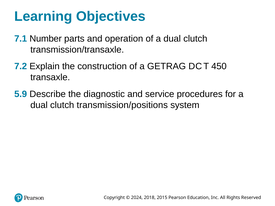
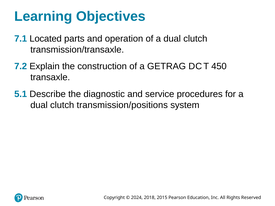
Number: Number -> Located (46, 39)
5.9: 5.9 -> 5.1 (21, 94)
